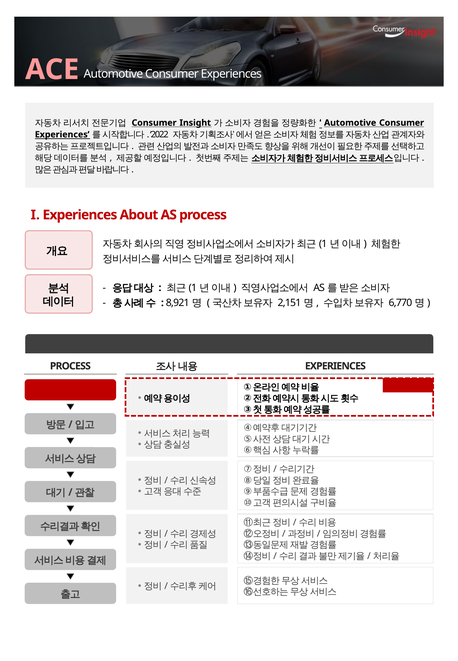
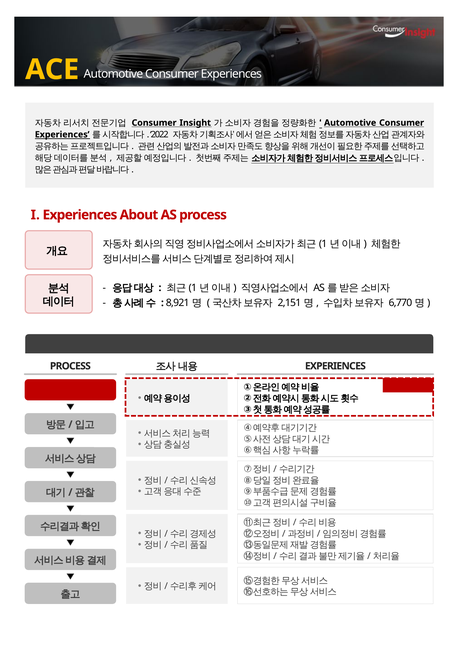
ACE colour: pink -> yellow (52, 70)
